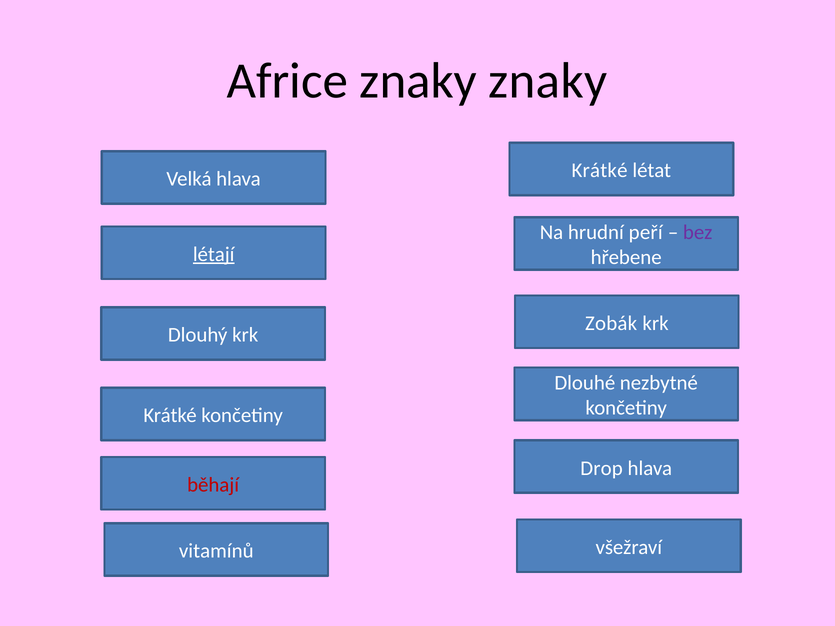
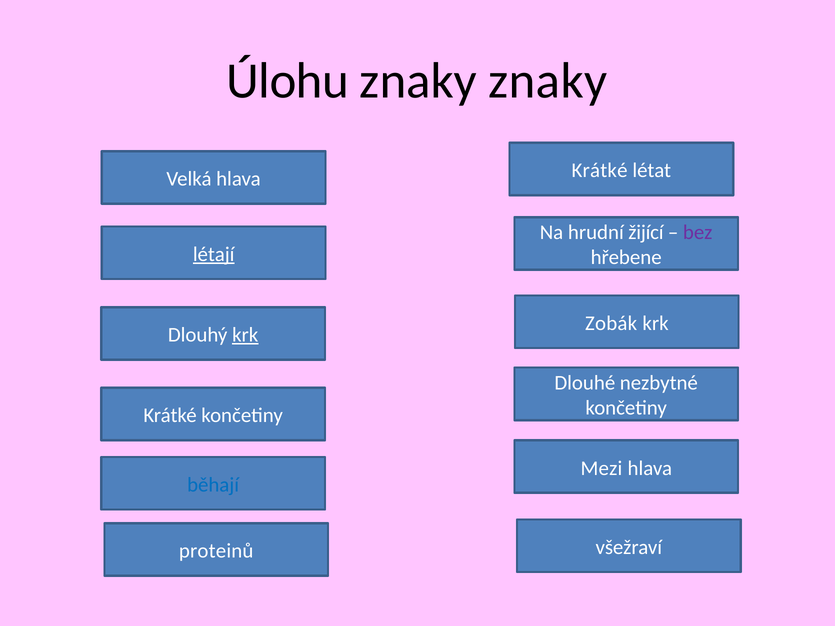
Africe: Africe -> Úlohu (288, 81)
peří: peří -> žijící (646, 232)
krk underline: none -> present (245, 335)
Drop: Drop -> Mezi (601, 468)
běhají colour: red -> blue (213, 485)
vitamínů: vitamínů -> proteinů (216, 551)
